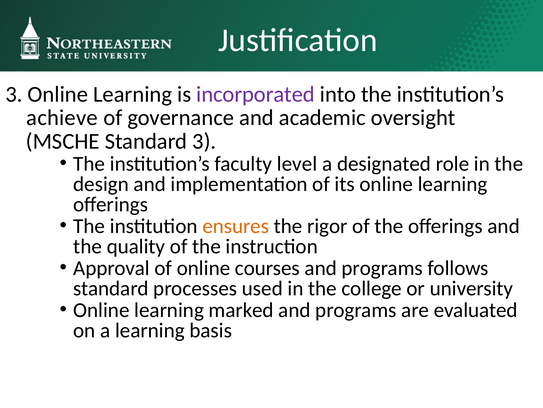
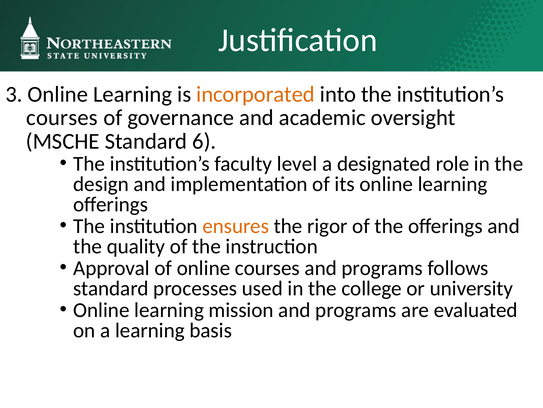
incorporated colour: purple -> orange (256, 94)
achieve: achieve -> courses (62, 118)
Standard 3: 3 -> 6 (204, 141)
marked: marked -> mission (241, 310)
